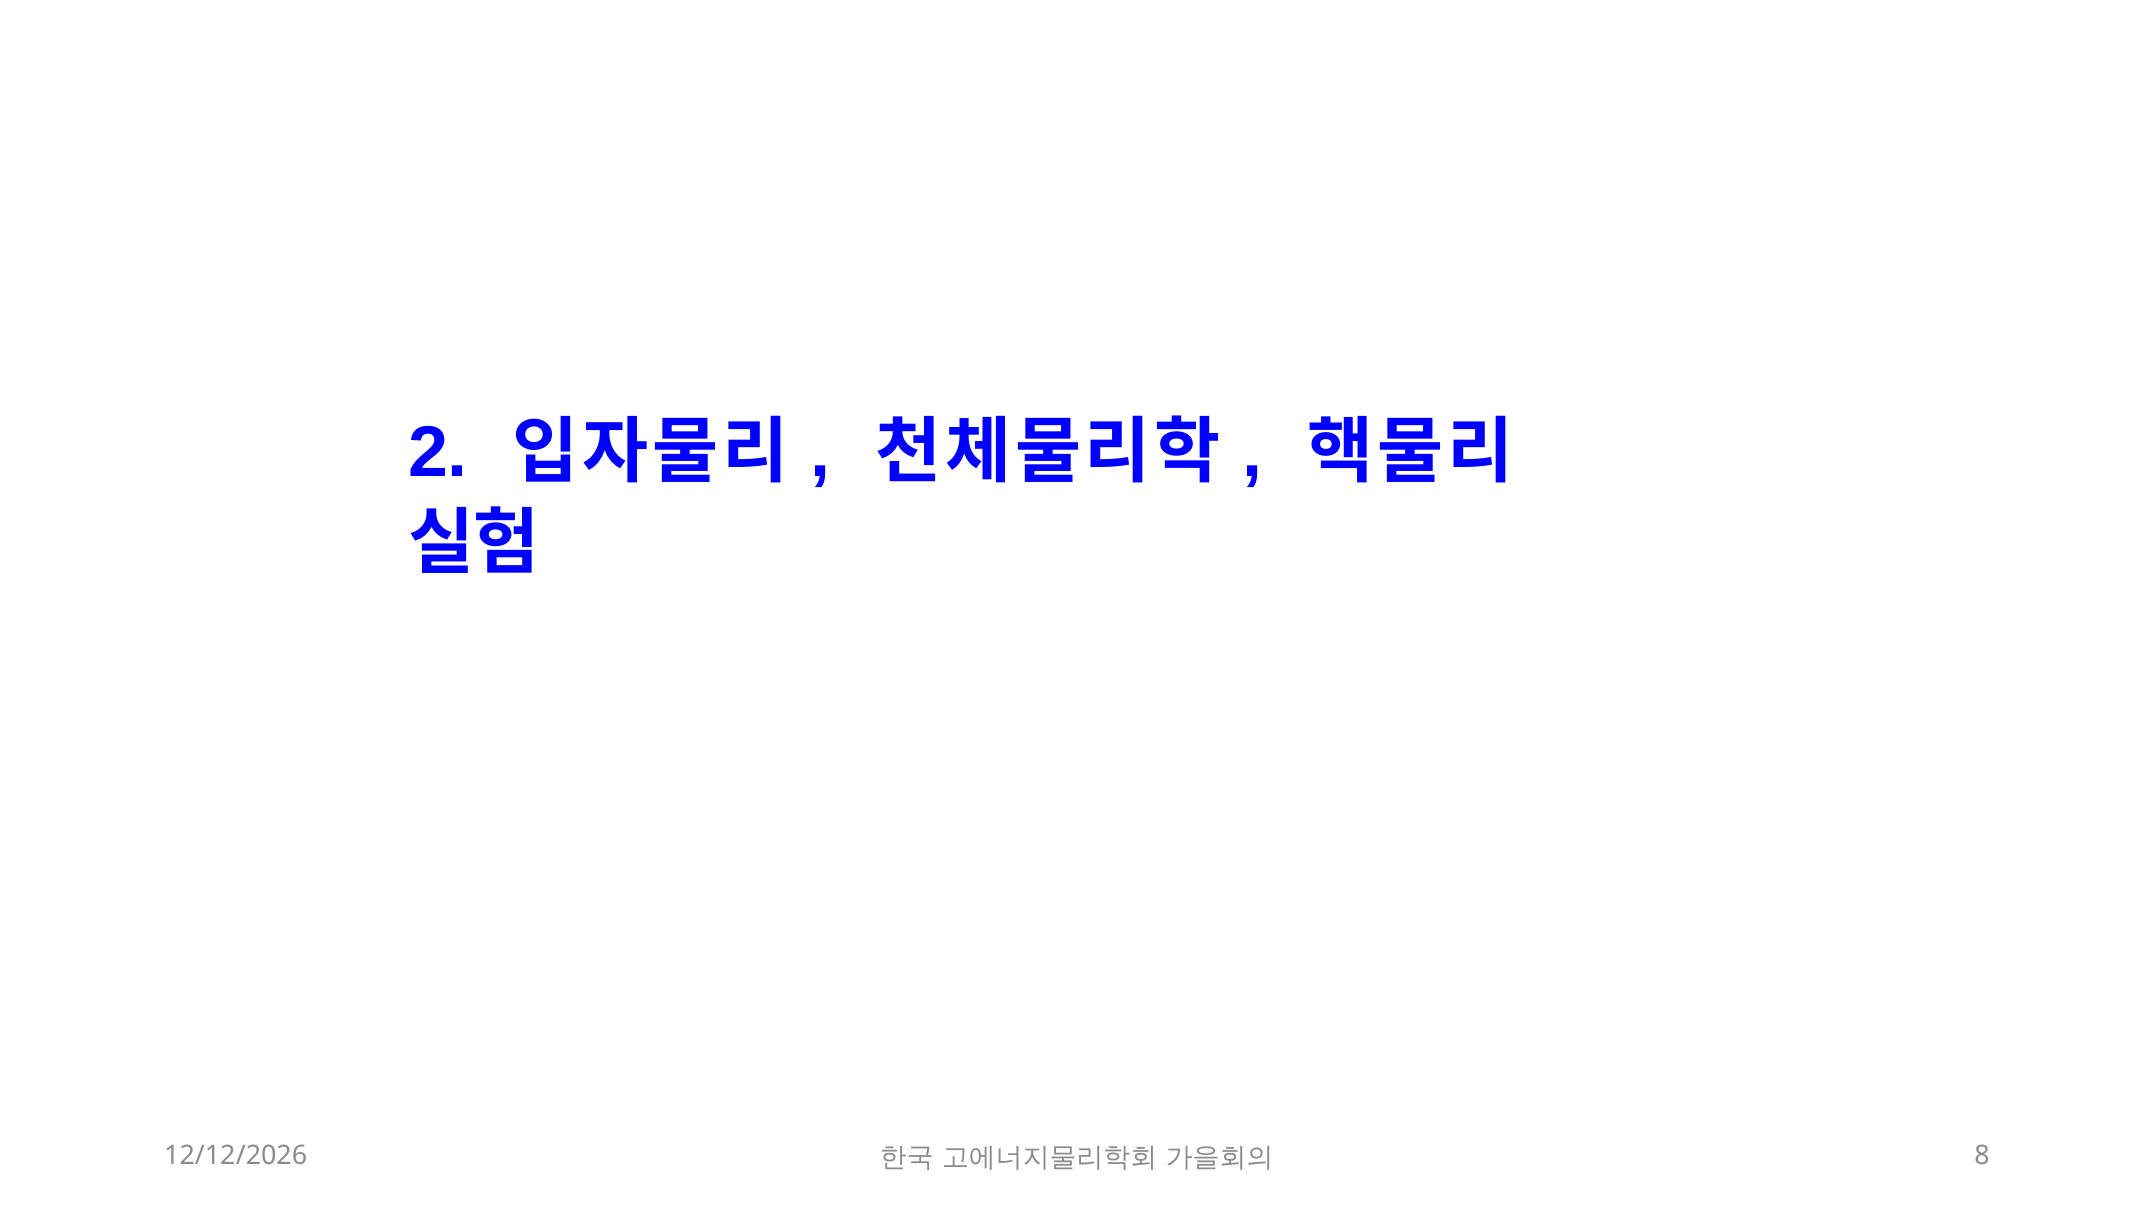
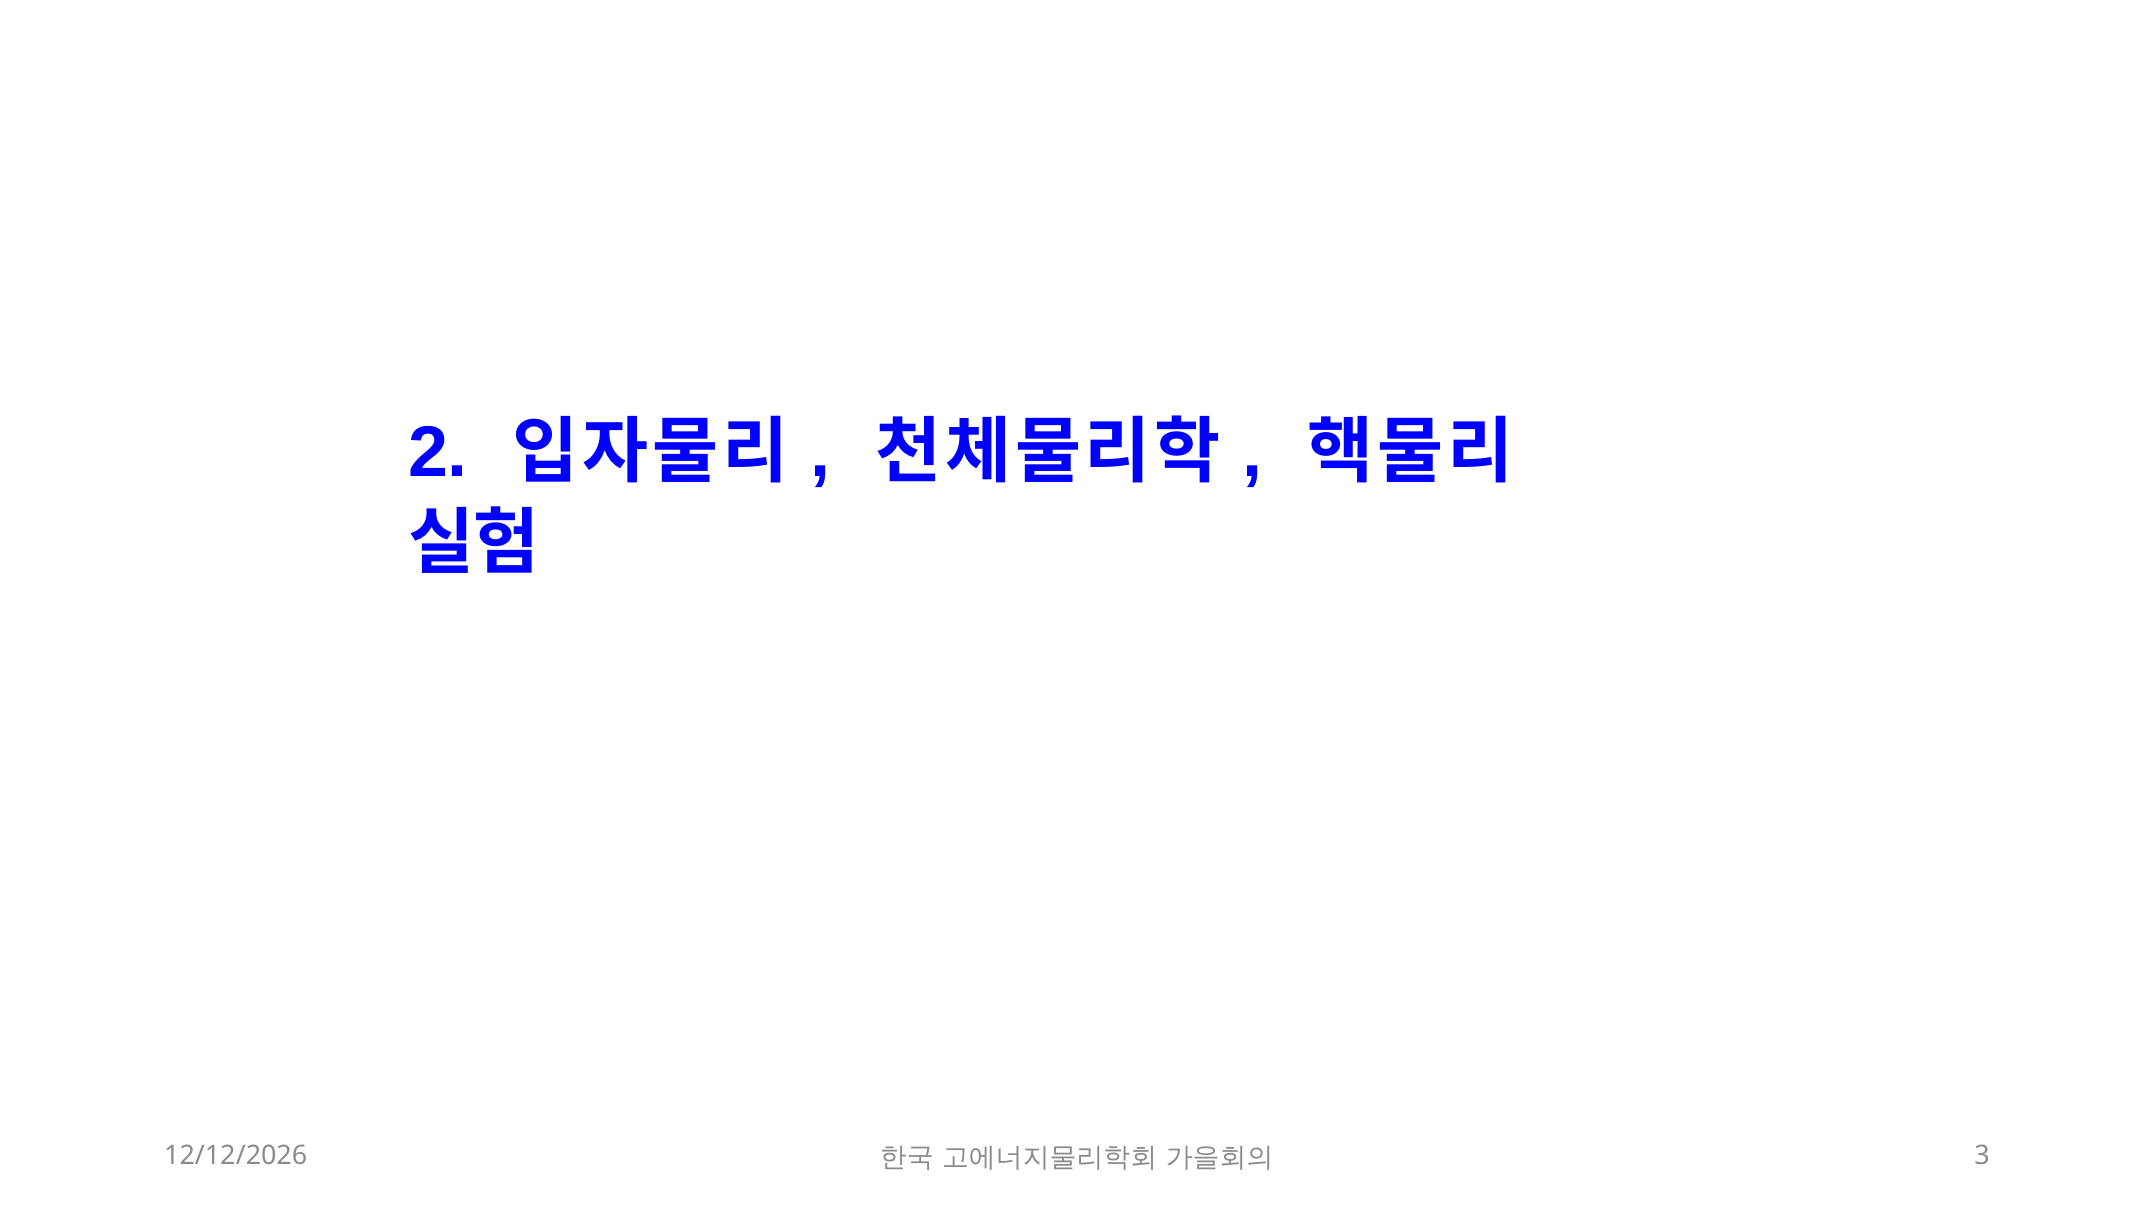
8: 8 -> 3 (1982, 1155)
